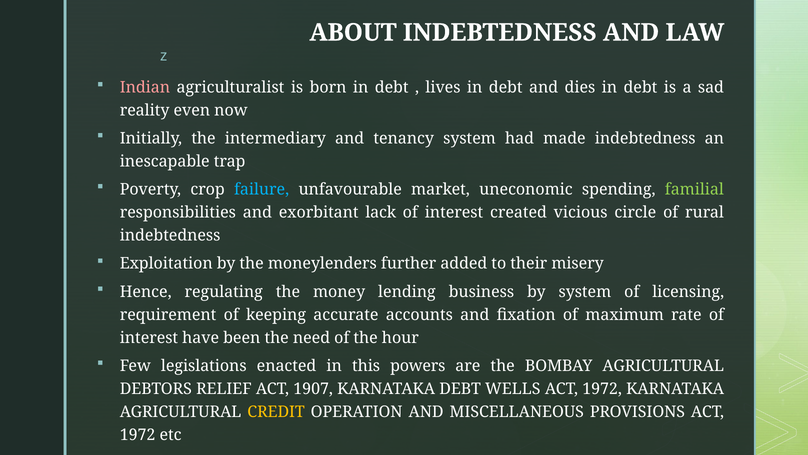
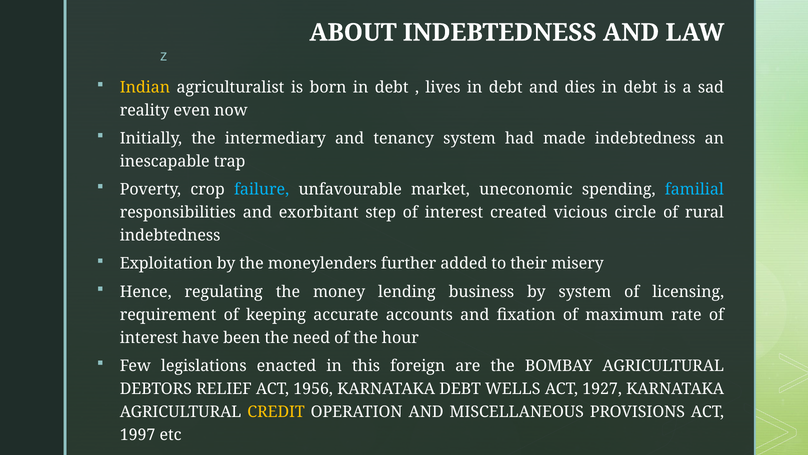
Indian colour: pink -> yellow (145, 87)
familial colour: light green -> light blue (694, 189)
lack: lack -> step (381, 212)
powers: powers -> foreign (418, 366)
1907: 1907 -> 1956 (313, 389)
1972: 1972 -> 1927 (602, 389)
1972: 1972 -> 1997 (138, 434)
